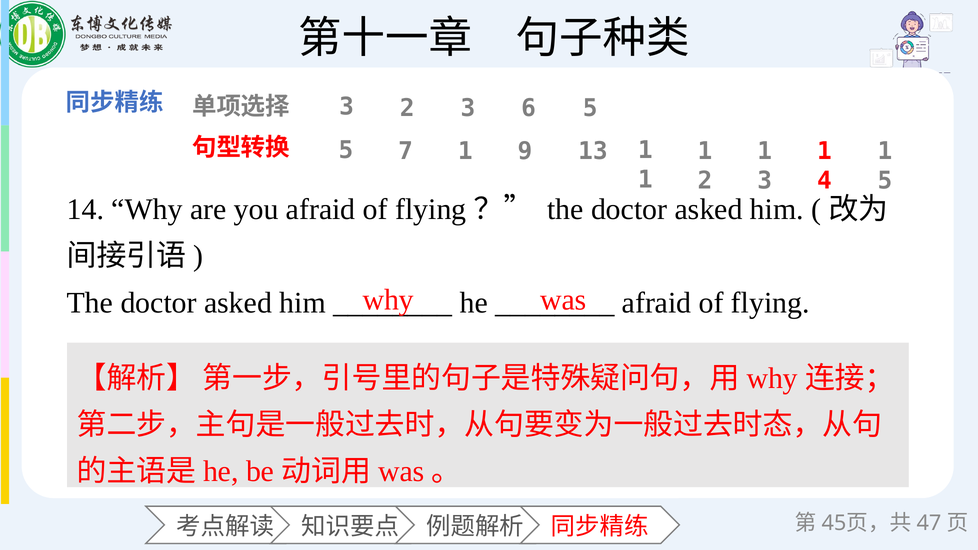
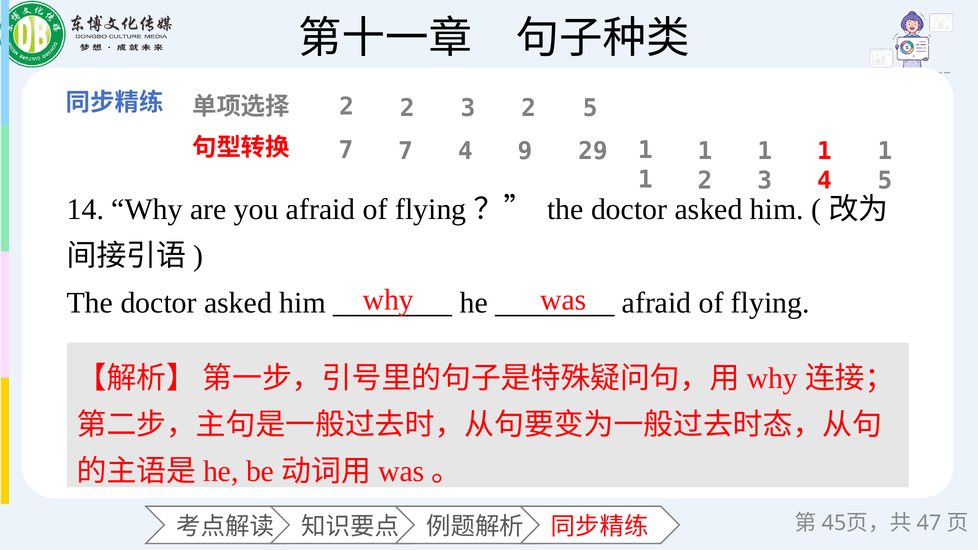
3: 3 -> 2 (347, 107)
3 6: 6 -> 2 (529, 108)
5: 5 -> 7 (346, 150)
7 1: 1 -> 4 (465, 151)
13: 13 -> 29 (593, 151)
